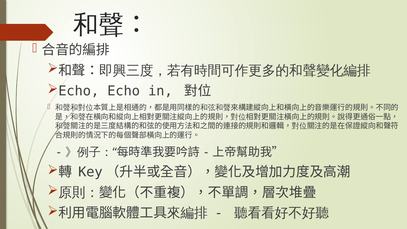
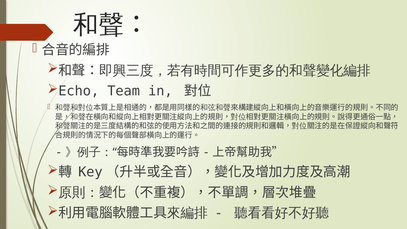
Echo Echo: Echo -> Team (124, 91)
